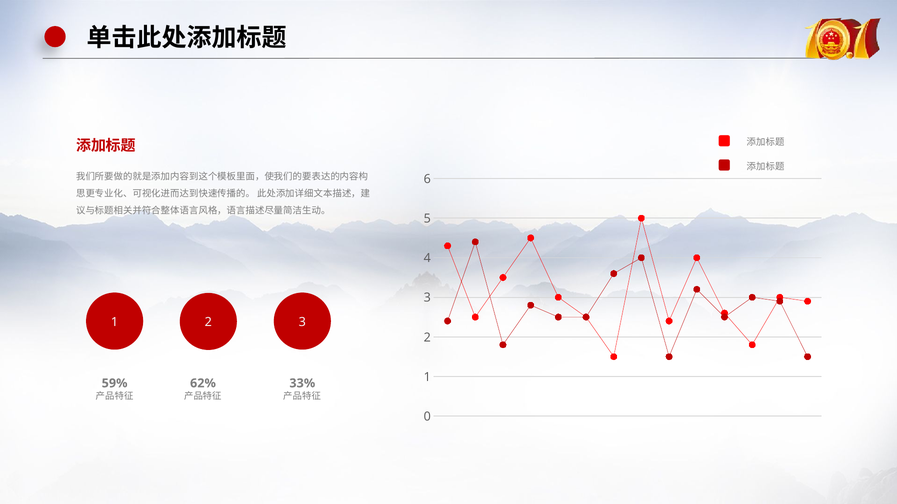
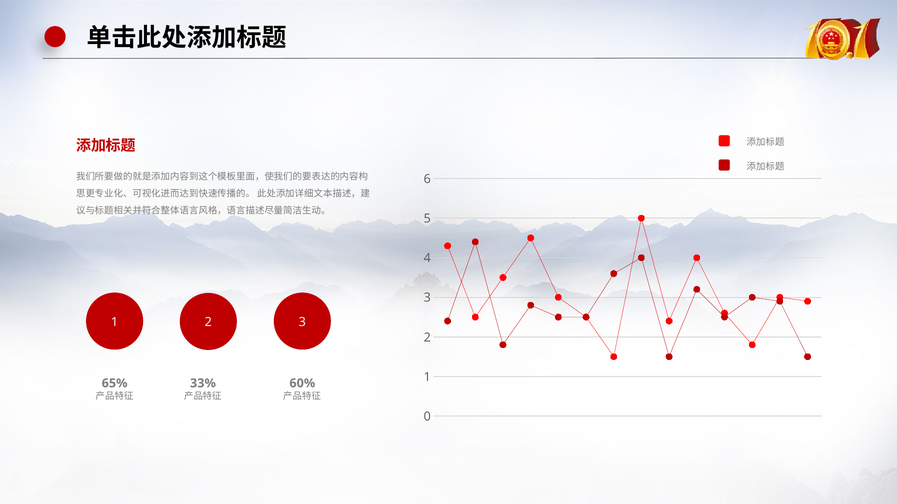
59%: 59% -> 65% (115, 384)
62%: 62% -> 33% (203, 384)
33%: 33% -> 60% (302, 384)
